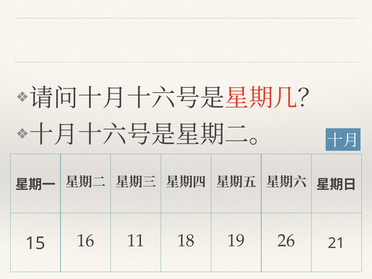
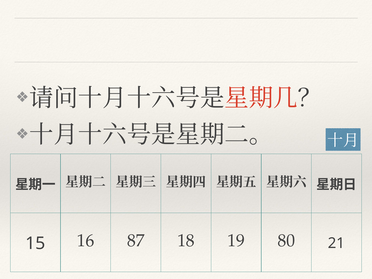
11: 11 -> 87 (136, 241)
26: 26 -> 80 (286, 241)
